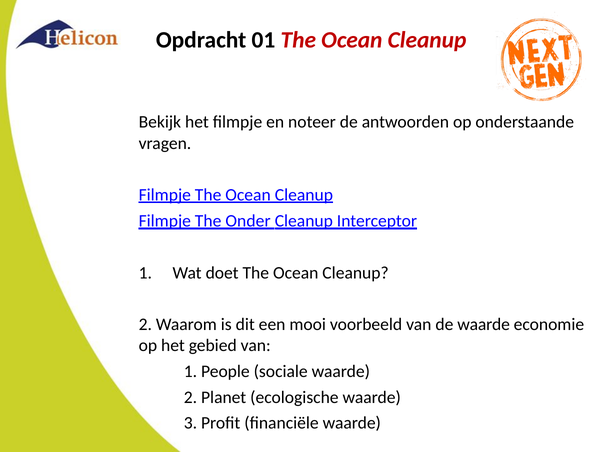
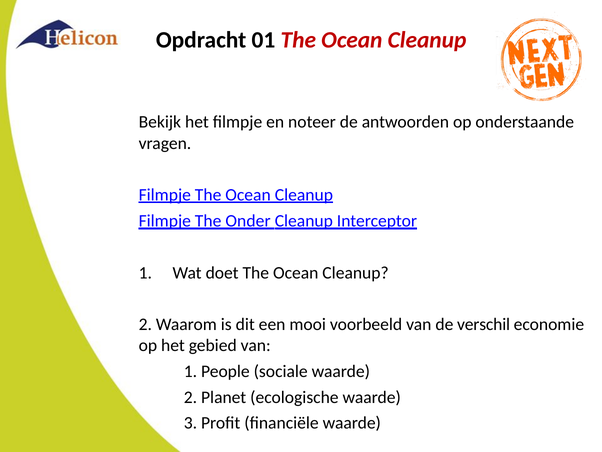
de waarde: waarde -> verschil (484, 324)
